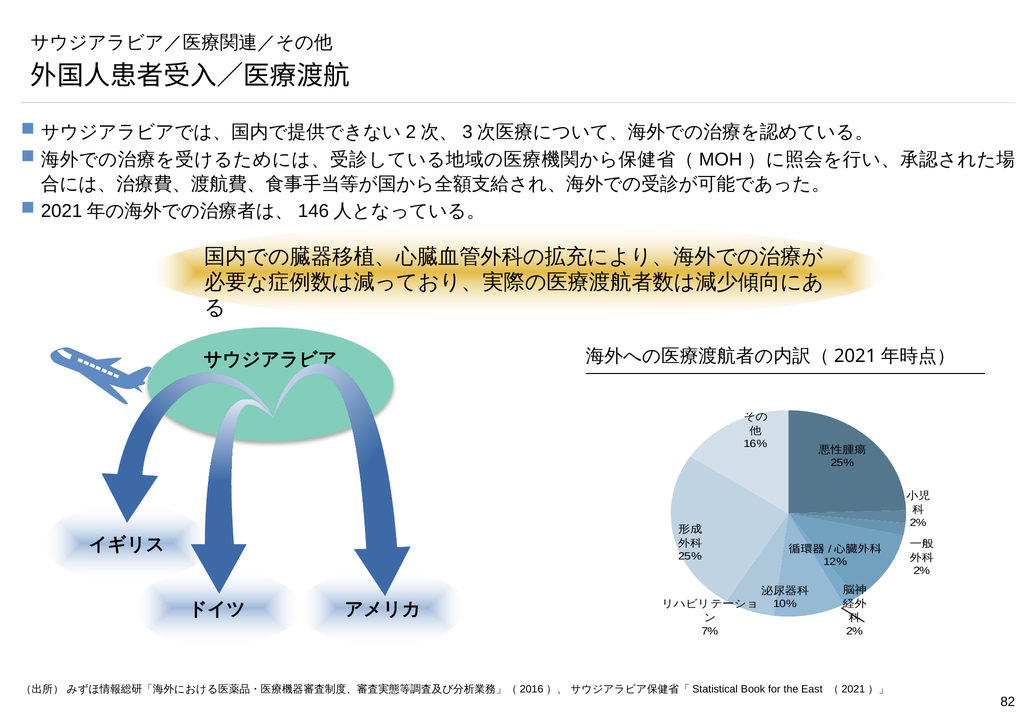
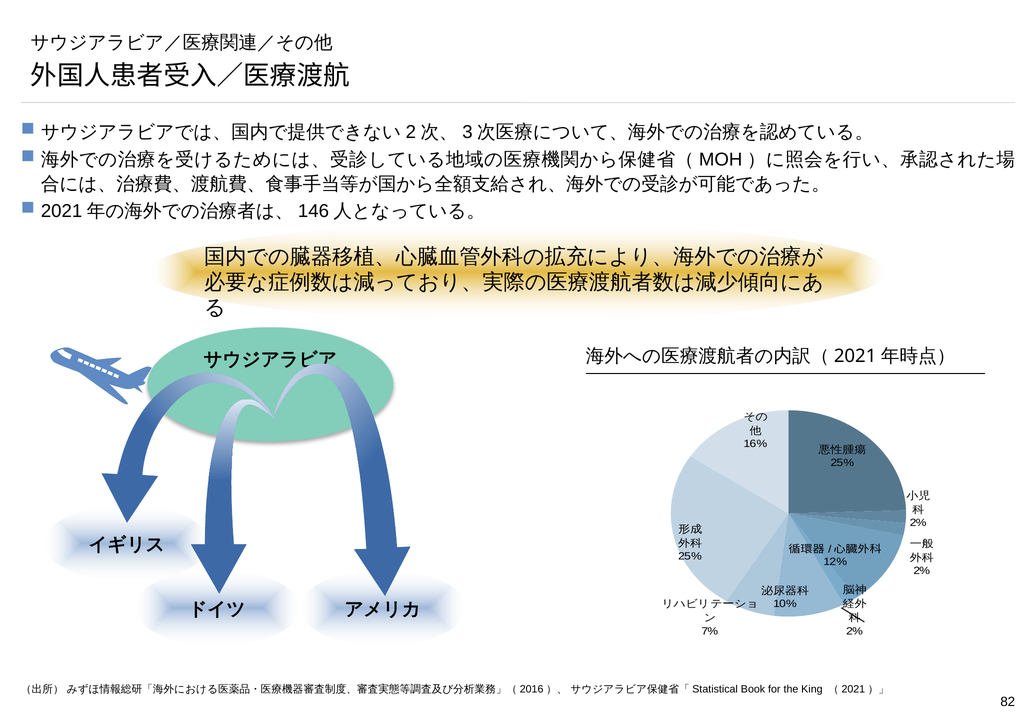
East: East -> King (812, 690)
